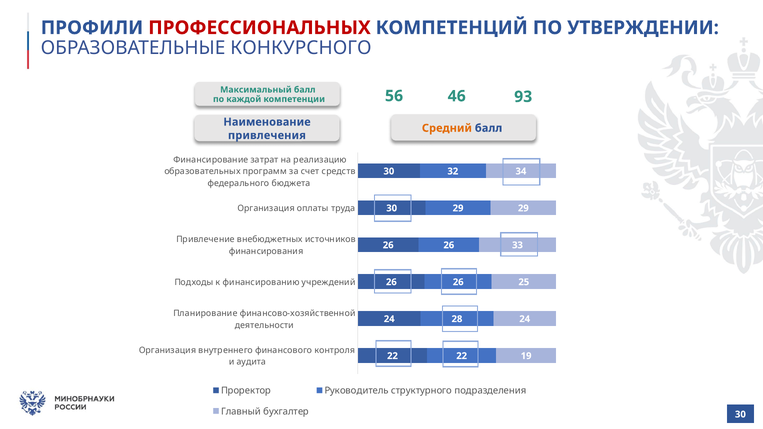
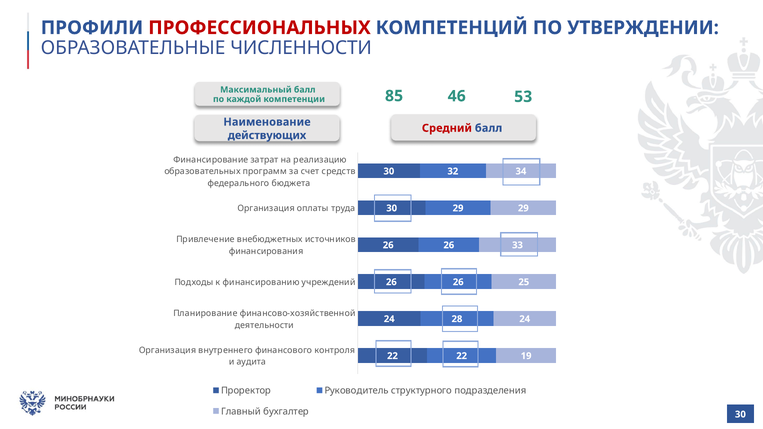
КОНКУРСНОГО: КОНКУРСНОГО -> ЧИСЛЕННОСТИ (301, 48)
56: 56 -> 85 (394, 96)
93: 93 -> 53 (523, 97)
Средний colour: orange -> red (447, 128)
привлечения: привлечения -> действующих (267, 135)
